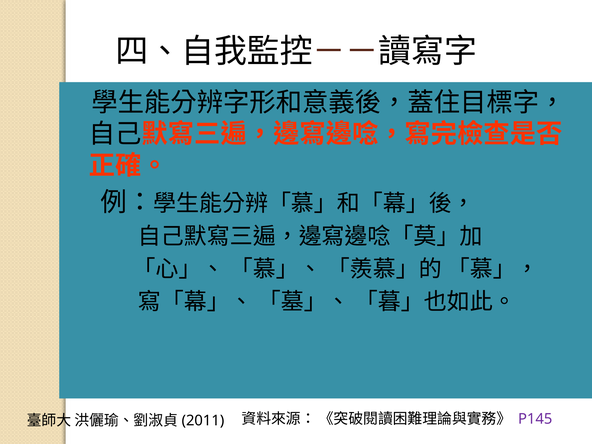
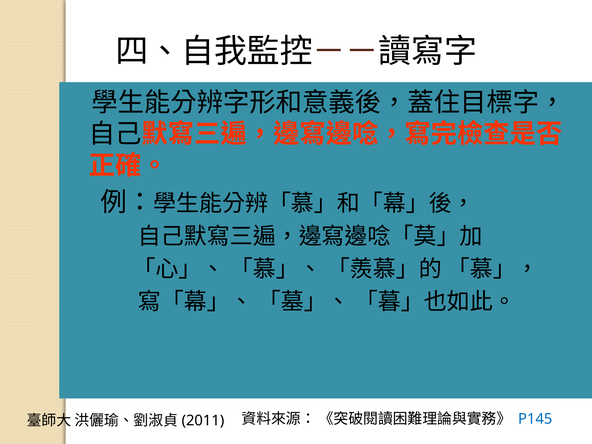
P145 colour: purple -> blue (535, 419)
